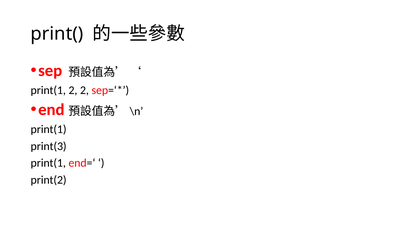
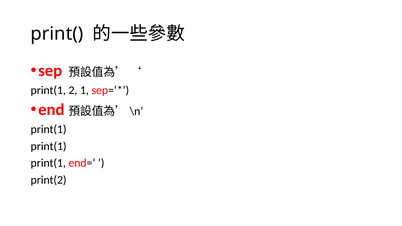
2 2: 2 -> 1 (84, 90)
print(3: print(3 -> print(1 (49, 146)
